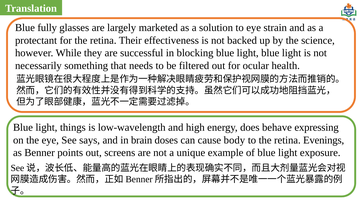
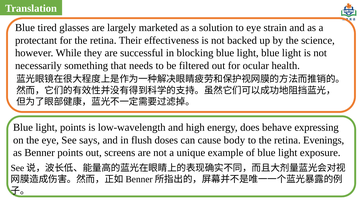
fully: fully -> tired (47, 28)
light things: things -> points (73, 127)
brain: brain -> flush (142, 140)
